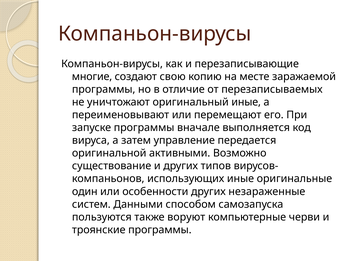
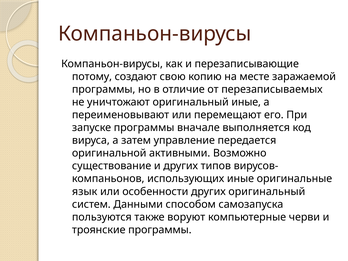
многие: многие -> потому (92, 77)
один: один -> язык (85, 191)
других незараженные: незараженные -> оригинальный (267, 191)
